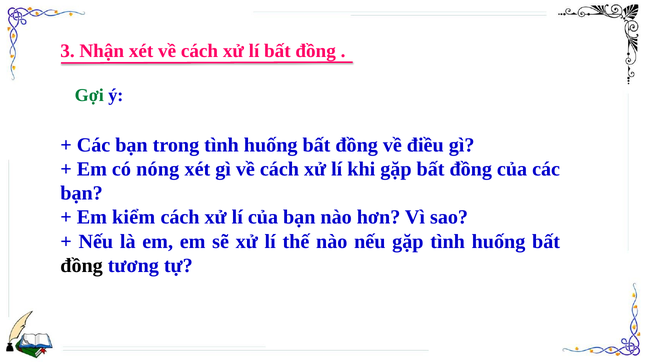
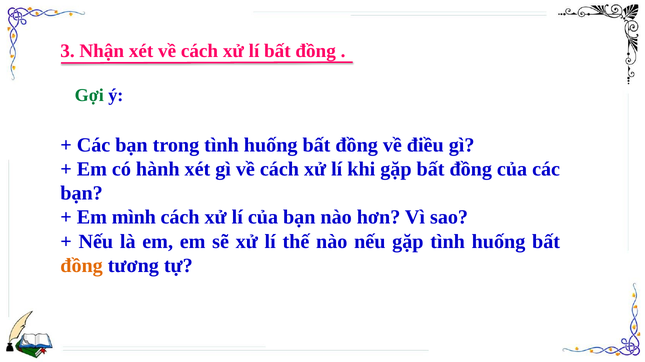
nóng: nóng -> hành (158, 169)
kiểm: kiểm -> mình (134, 218)
đồng colour: black -> orange (82, 266)
